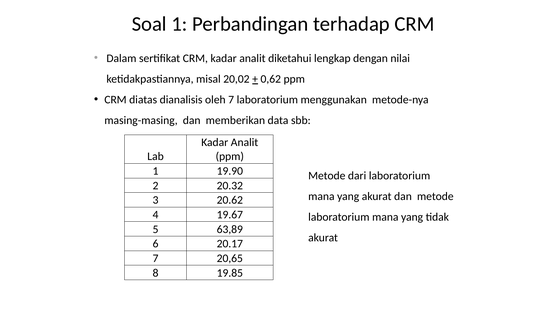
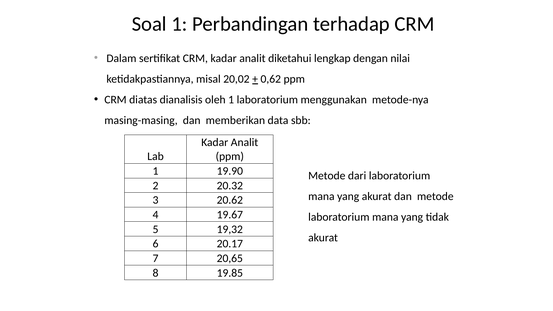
oleh 7: 7 -> 1 (231, 100)
63,89: 63,89 -> 19,32 (230, 229)
